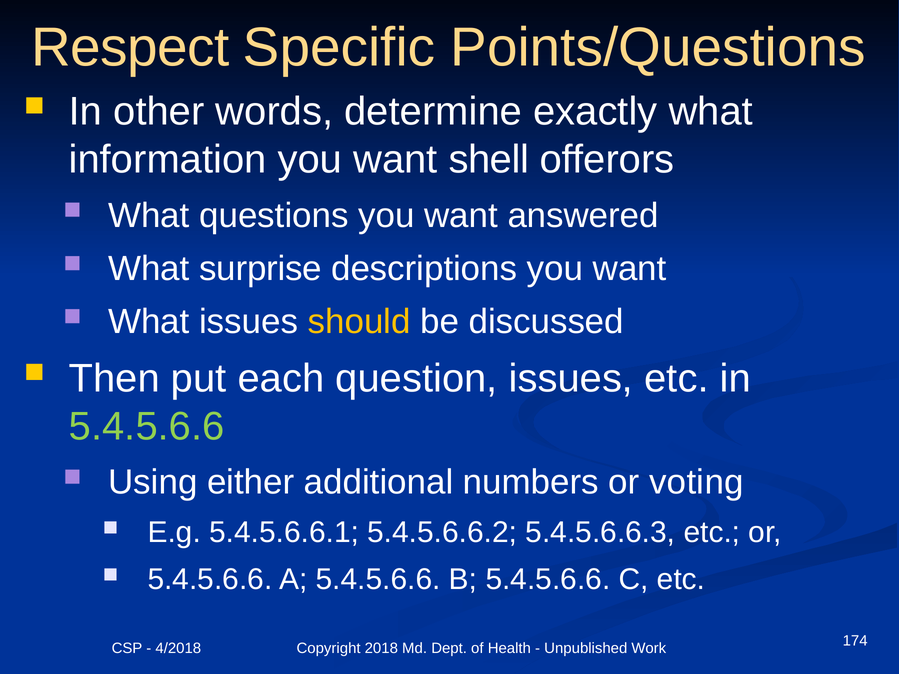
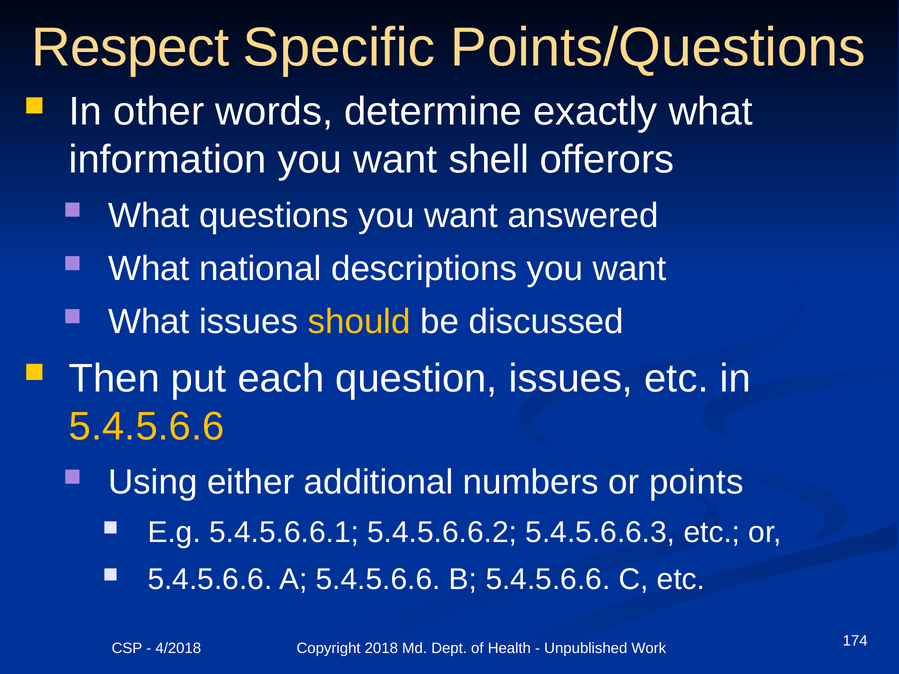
surprise: surprise -> national (260, 269)
5.4.5.6.6 colour: light green -> yellow (147, 427)
voting: voting -> points (696, 482)
